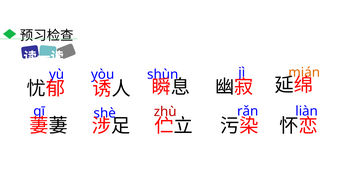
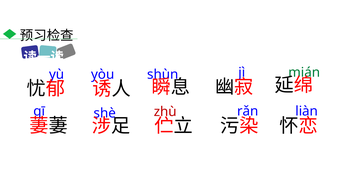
mián colour: orange -> green (304, 72)
